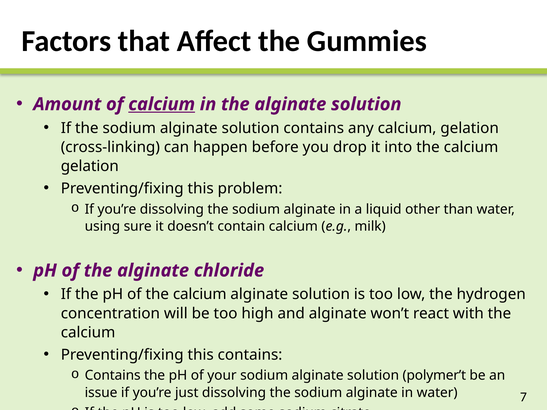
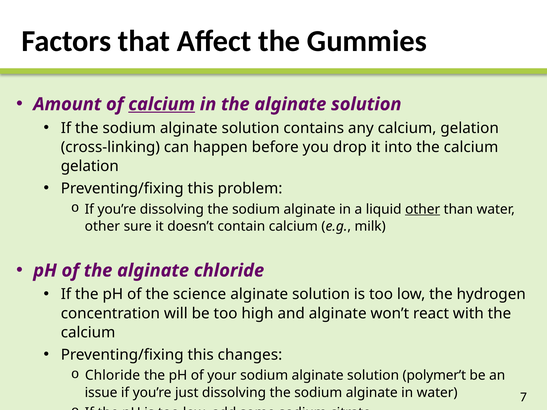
other underline: none -> present (423, 209)
using: using -> other (102, 227)
of the calcium: calcium -> science (200, 294)
this contains: contains -> changes (250, 355)
Contains: Contains -> Chloride (113, 376)
